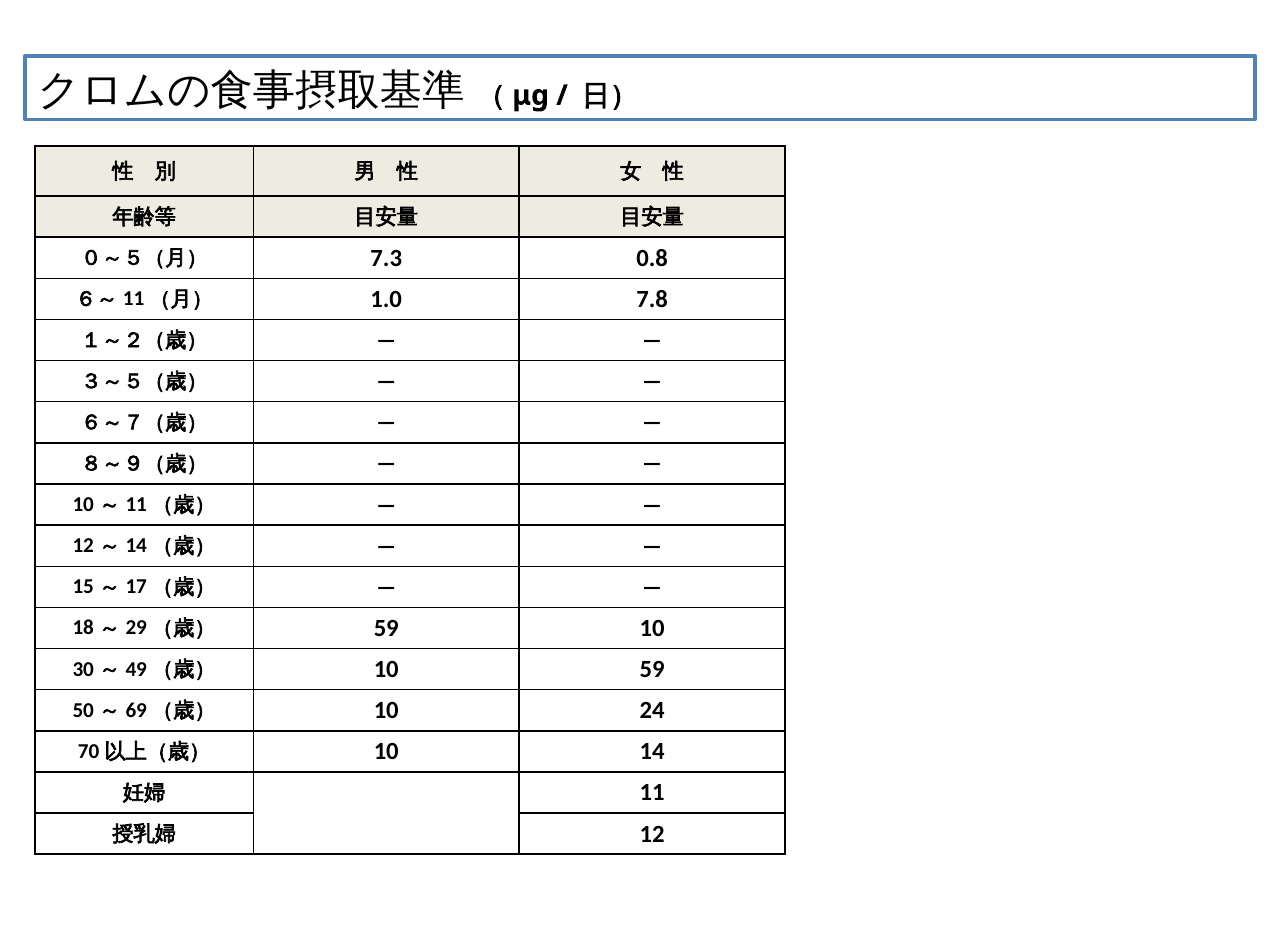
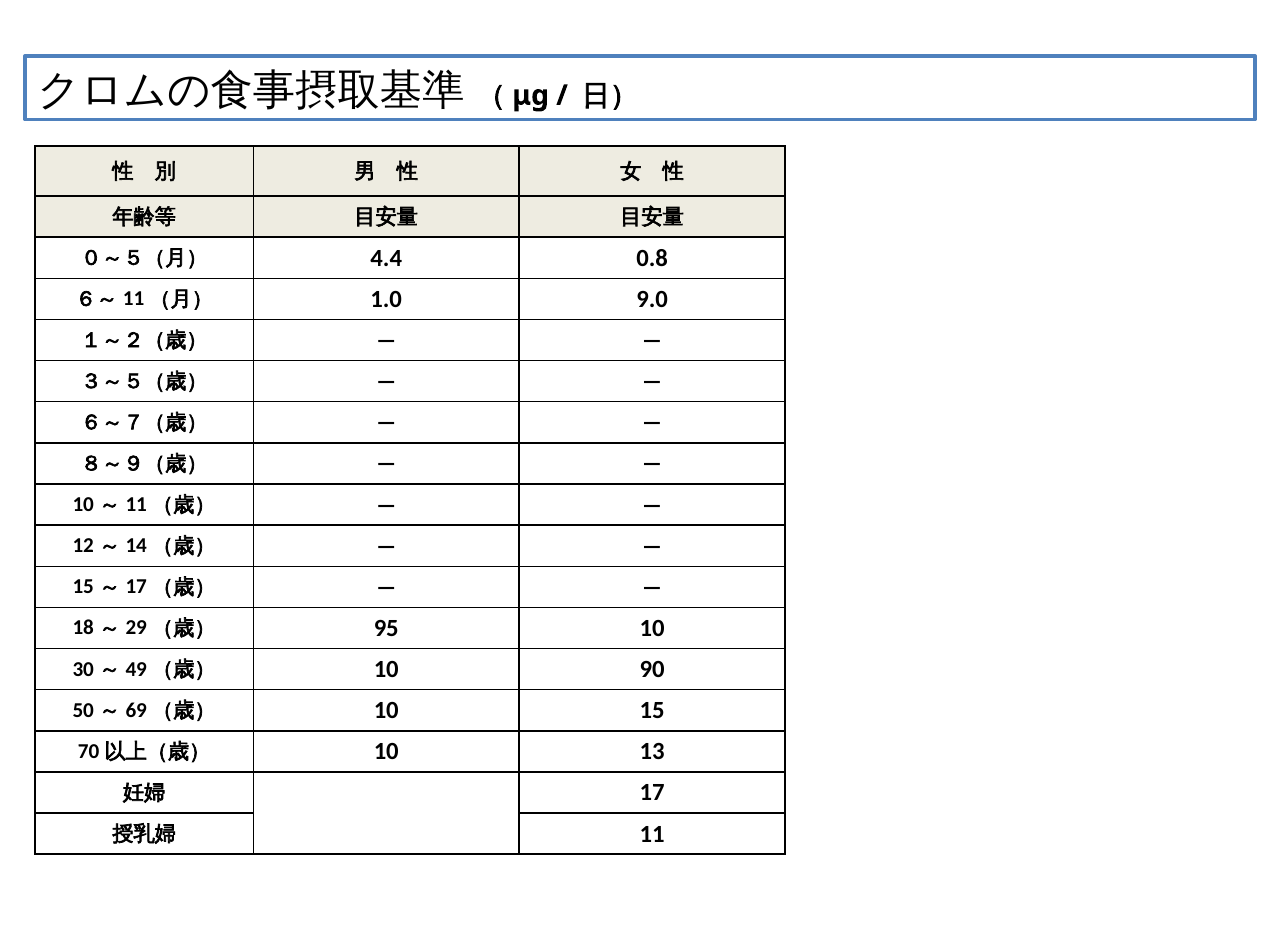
7.3: 7.3 -> 4.4 (386, 258)
7.8: 7.8 -> 9.0 (652, 299)
59: 59 -> 95 (386, 629)
10 59: 59 -> 90 (652, 670)
24: 24 -> 15 (652, 711)
14: 14 -> 13 (652, 752)
11: 11 -> 17 (652, 793)
12: 12 -> 11 (652, 834)
